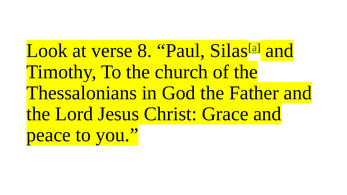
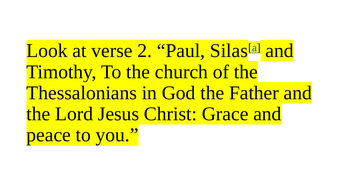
8: 8 -> 2 (145, 51)
